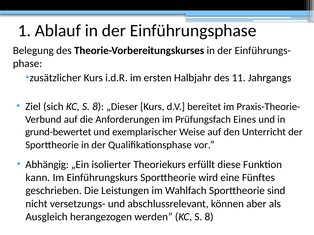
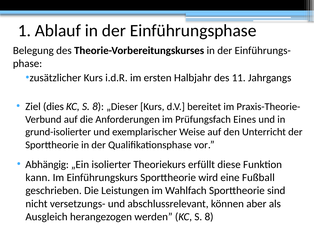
sich: sich -> dies (53, 107)
grund-bewertet: grund-bewertet -> grund-isolierter (58, 132)
Fünftes: Fünftes -> Fußball (258, 178)
